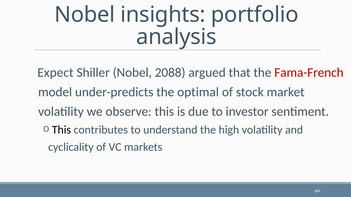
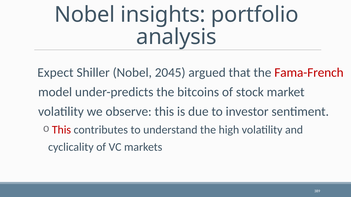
2088: 2088 -> 2045 (170, 73)
optimal: optimal -> bitcoins (198, 92)
This colour: black -> red (61, 130)
